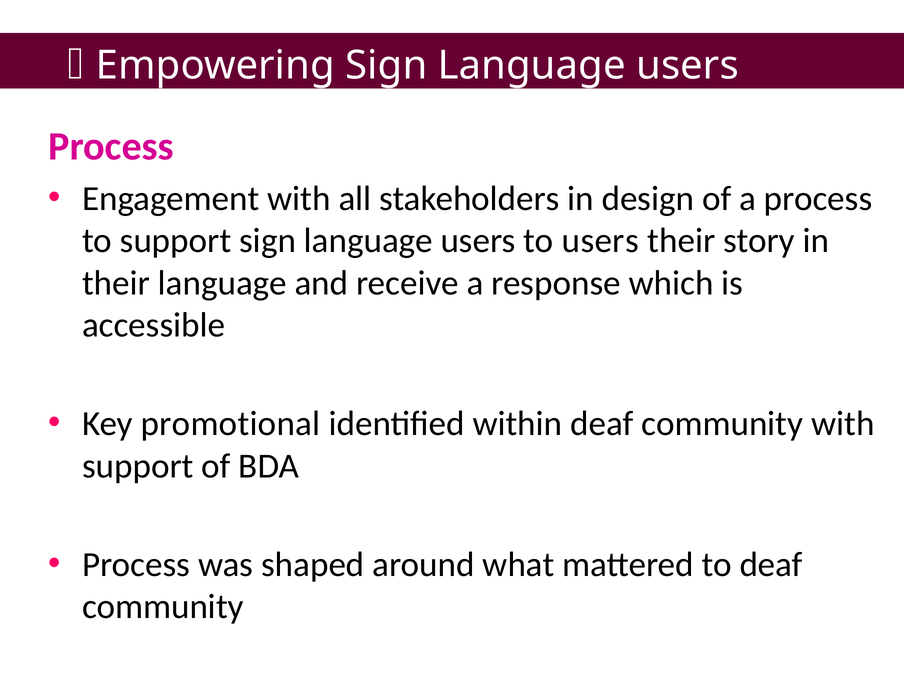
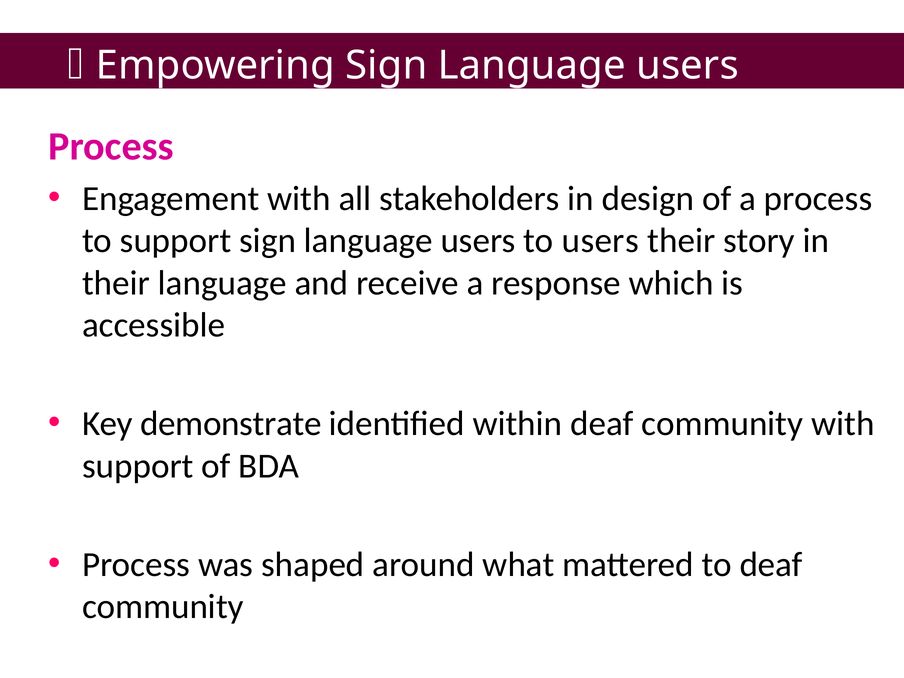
promotional: promotional -> demonstrate (231, 424)
